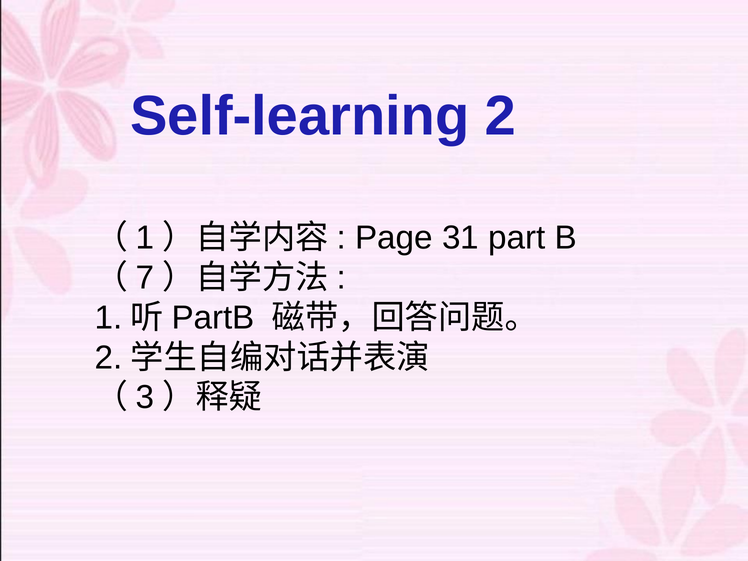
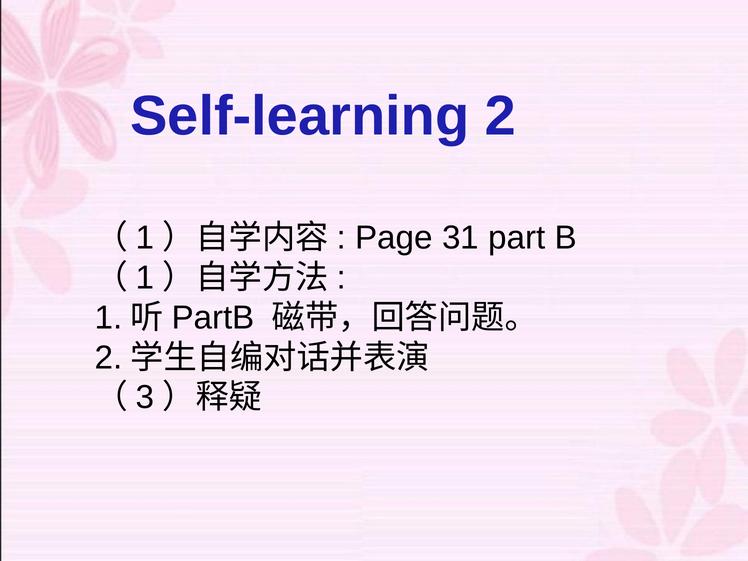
7: 7 -> 1 (145, 278)
